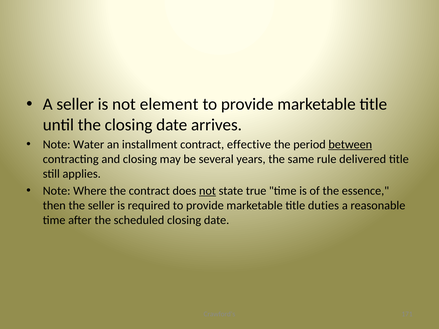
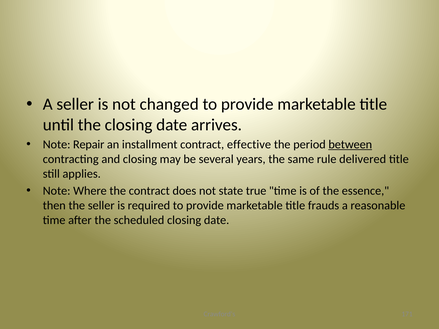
element: element -> changed (169, 104)
Water: Water -> Repair (89, 145)
not underline: present -> none (207, 191)
duties: duties -> frauds (324, 206)
